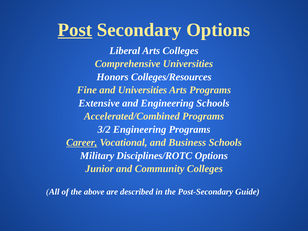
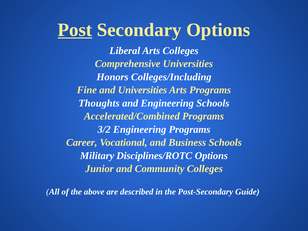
Colleges/Resources: Colleges/Resources -> Colleges/Including (171, 77)
Extensive: Extensive -> Thoughts (99, 103)
Career underline: present -> none (82, 143)
